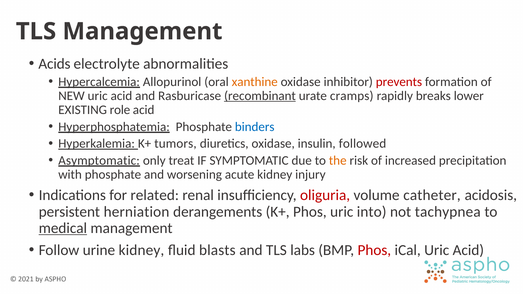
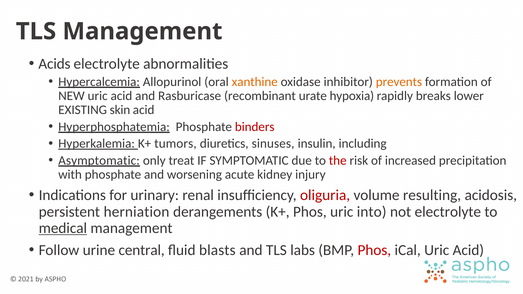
prevents colour: red -> orange (399, 82)
recombinant underline: present -> none (260, 96)
cramps: cramps -> hypoxia (352, 96)
role: role -> skin (120, 110)
binders colour: blue -> red (255, 127)
diuretics oxidase: oxidase -> sinuses (273, 144)
followed: followed -> including (363, 144)
the colour: orange -> red (338, 160)
related: related -> urinary (155, 195)
catheter: catheter -> resulting (432, 195)
not tachypnea: tachypnea -> electrolyte (448, 212)
urine kidney: kidney -> central (142, 250)
